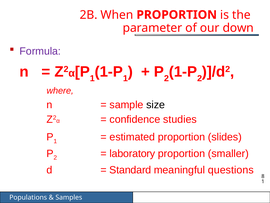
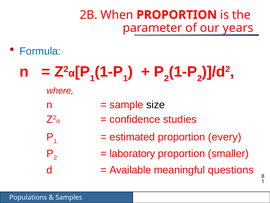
down: down -> years (238, 28)
Formula colour: purple -> blue (40, 51)
slides: slides -> every (225, 137)
Standard: Standard -> Available (130, 170)
